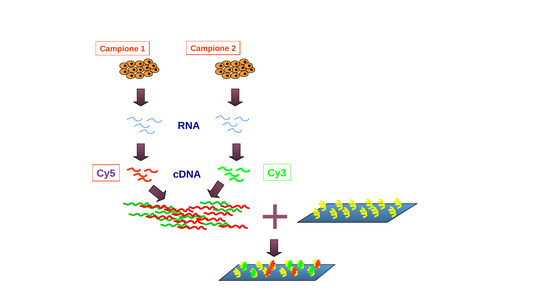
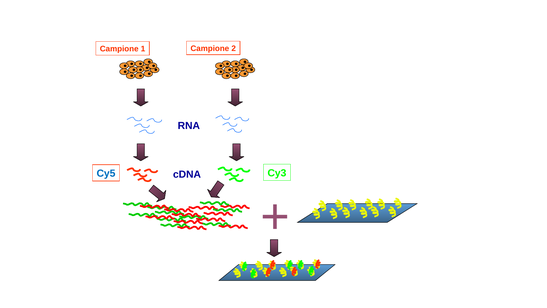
Cy5 colour: purple -> blue (106, 173)
